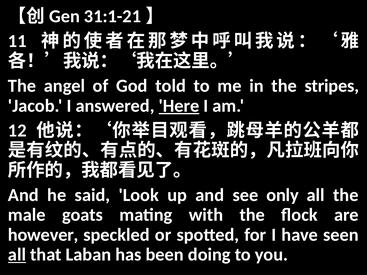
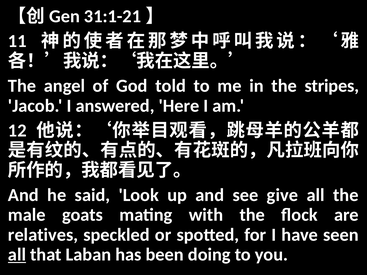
Here underline: present -> none (179, 106)
only: only -> give (282, 195)
however: however -> relatives (43, 235)
